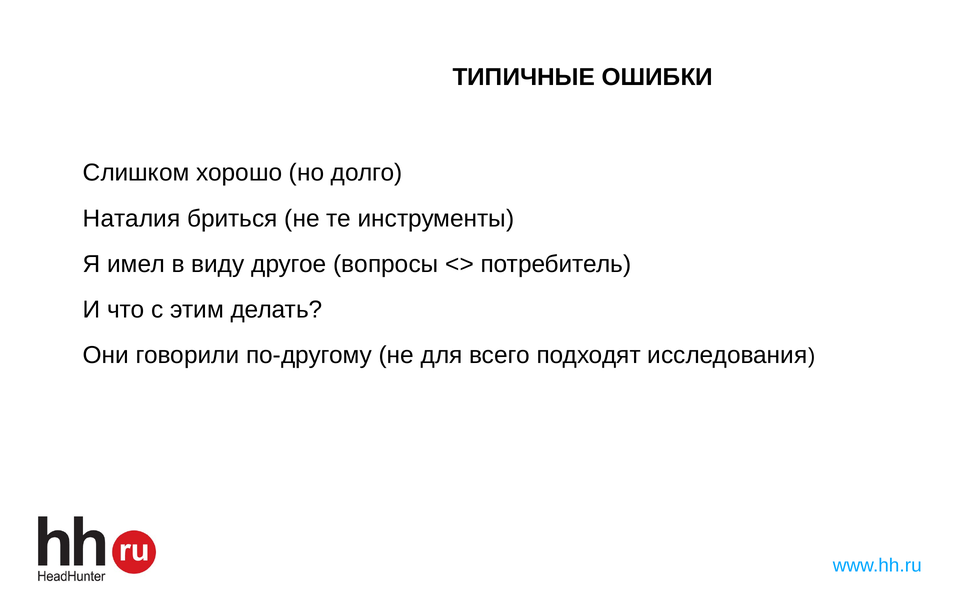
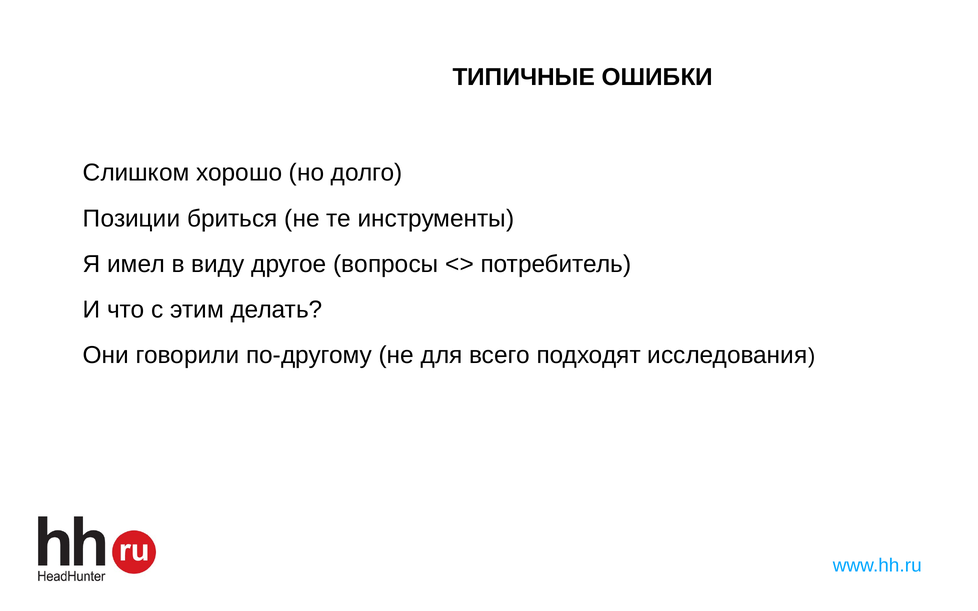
Наталия: Наталия -> Позиции (132, 219)
